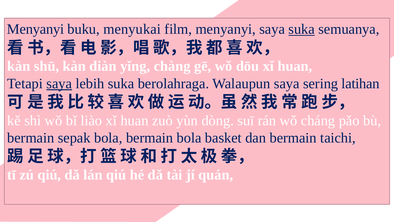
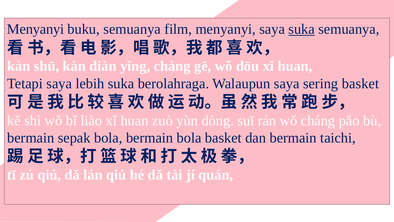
buku menyukai: menyukai -> semuanya (132, 29)
saya underline: present -> none (59, 83)
sering latihan: latihan -> basket (360, 83)
